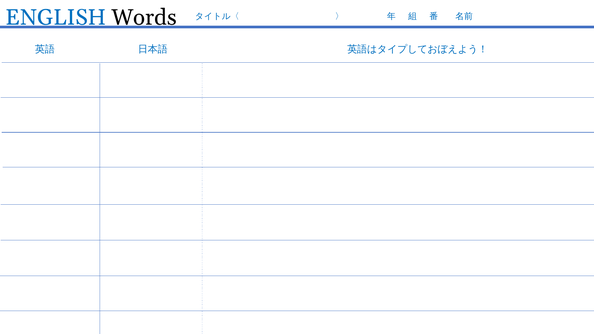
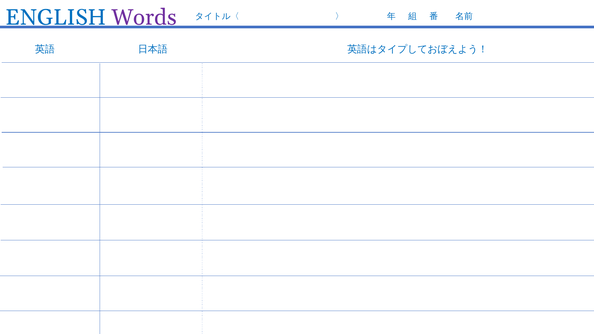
Words colour: black -> purple (144, 18)
